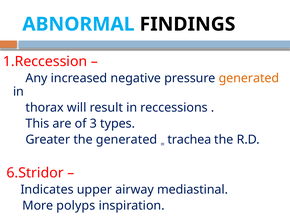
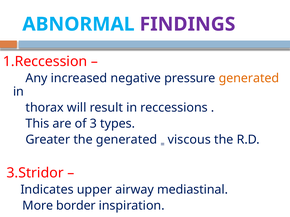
FINDINGS colour: black -> purple (187, 24)
trachea: trachea -> viscous (189, 140)
6.Stridor: 6.Stridor -> 3.Stridor (35, 173)
polyps: polyps -> border (76, 206)
